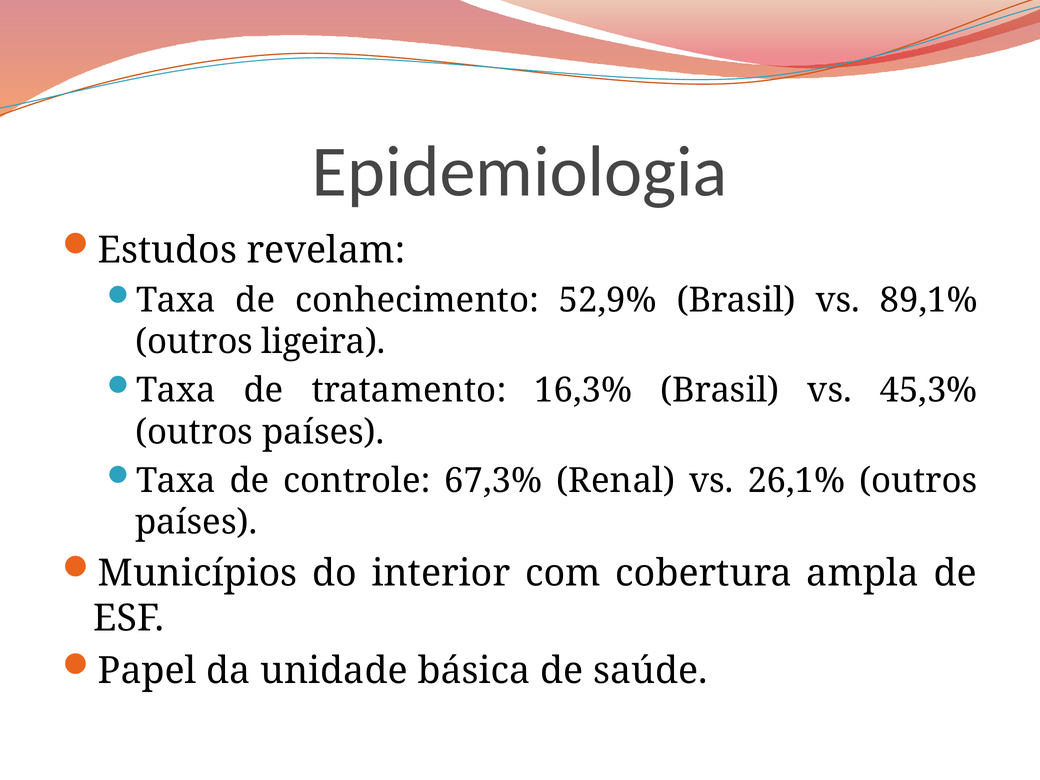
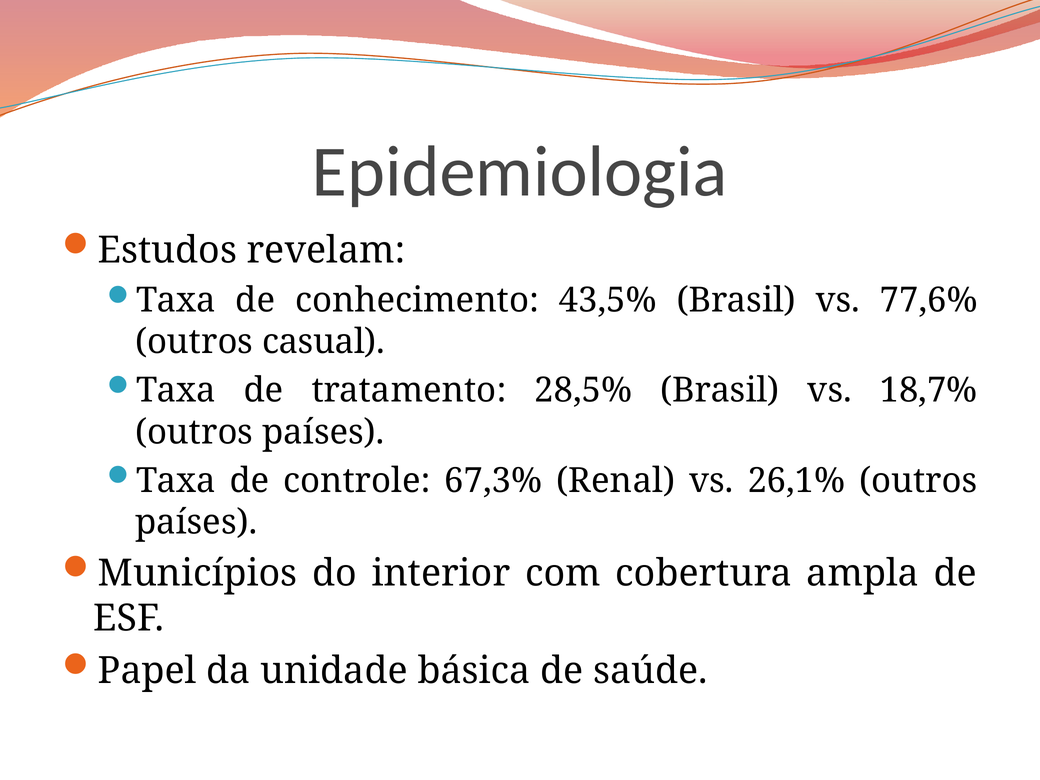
52,9%: 52,9% -> 43,5% (608, 300)
89,1%: 89,1% -> 77,6% (929, 300)
ligeira: ligeira -> casual (323, 342)
16,3%: 16,3% -> 28,5% (583, 391)
45,3%: 45,3% -> 18,7% (929, 391)
